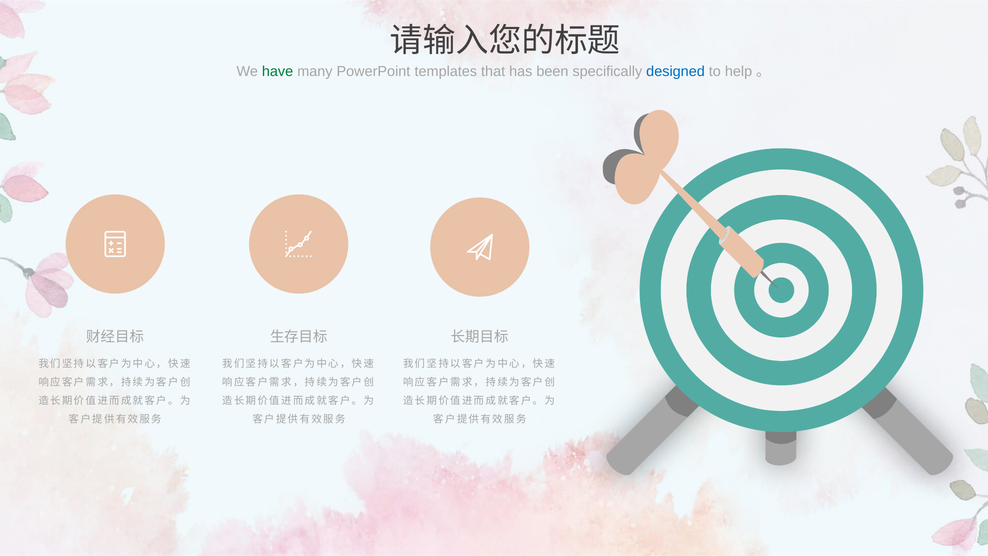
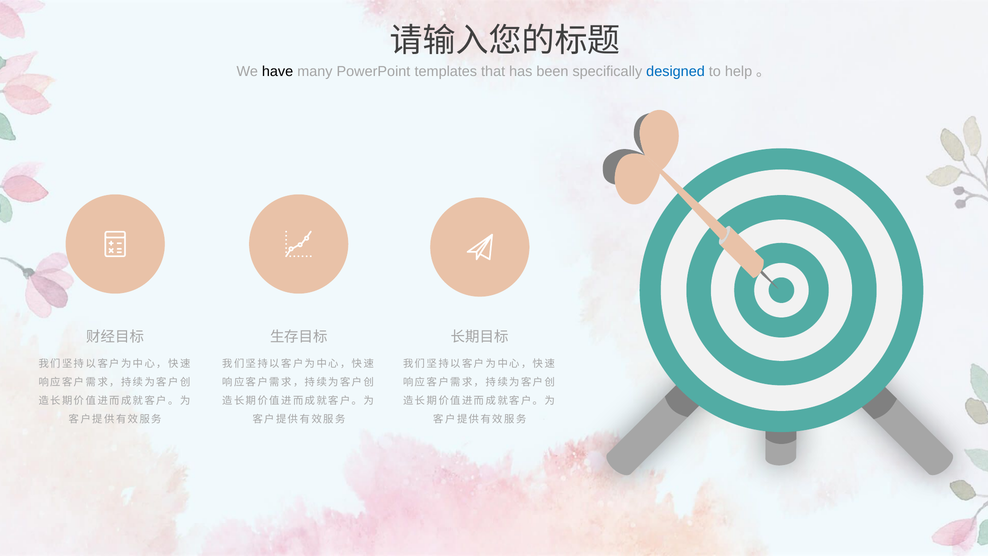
have colour: green -> black (278, 72)
